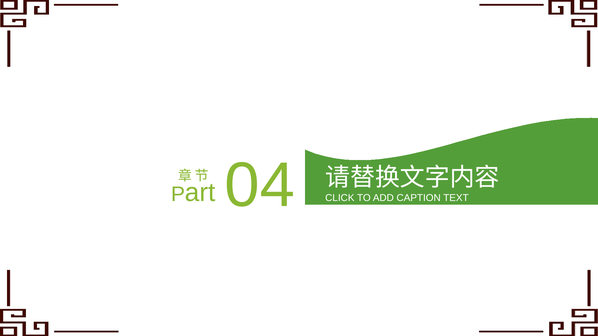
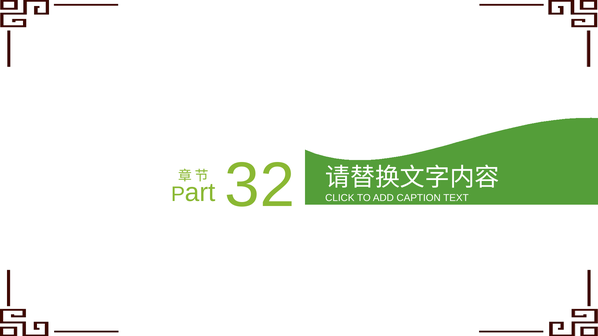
04: 04 -> 32 (260, 186)
